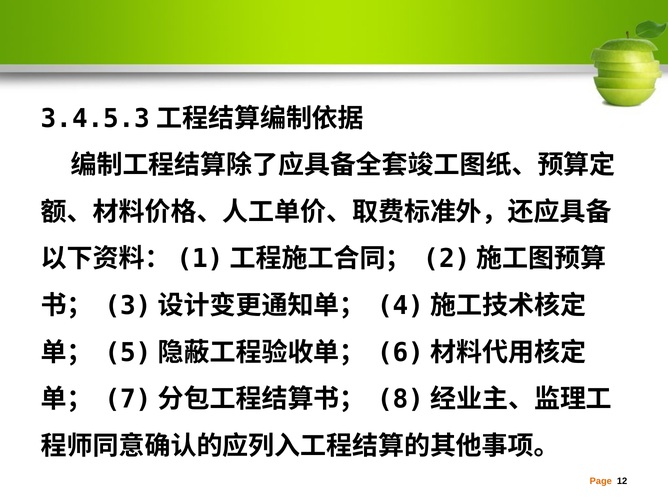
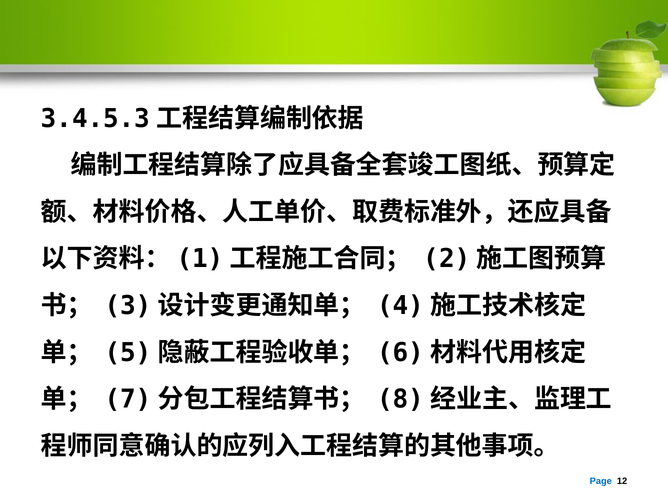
Page colour: orange -> blue (601, 481)
